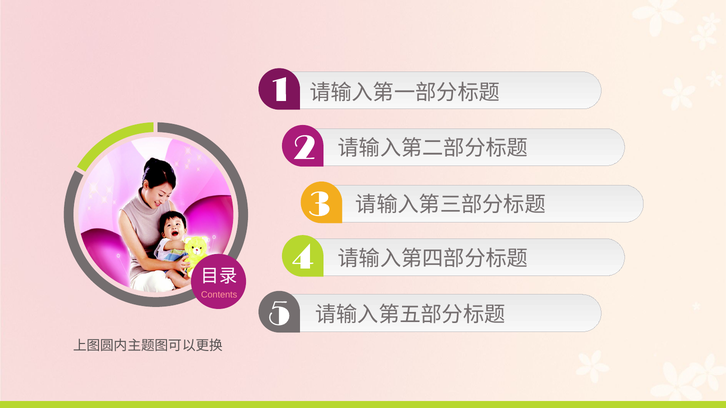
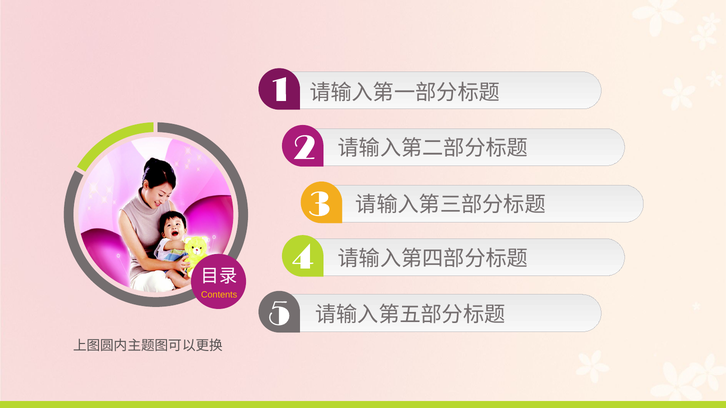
Contents colour: pink -> yellow (219, 295)
